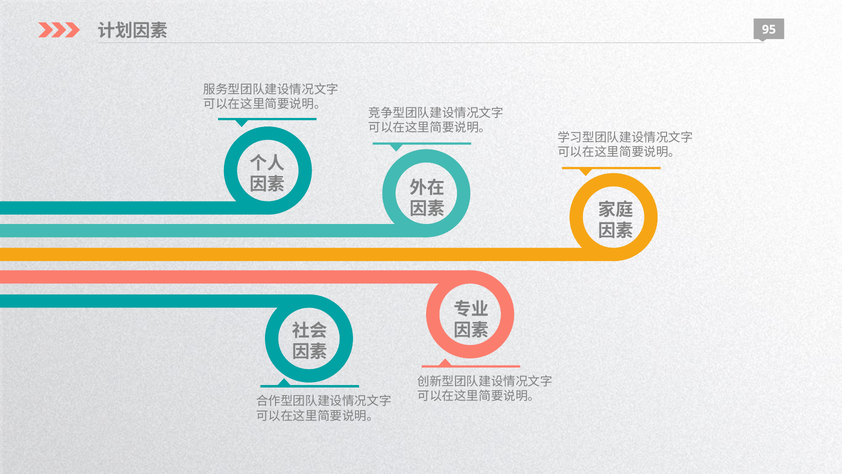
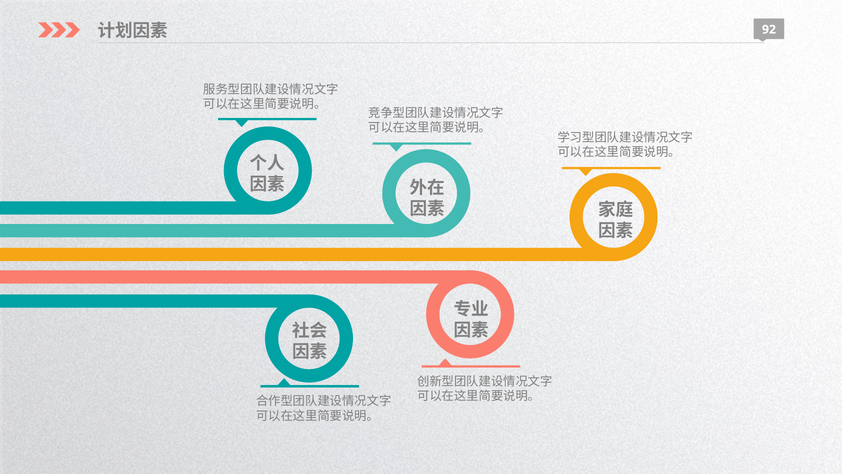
95: 95 -> 92 (769, 30)
